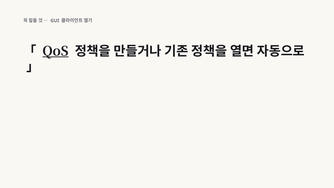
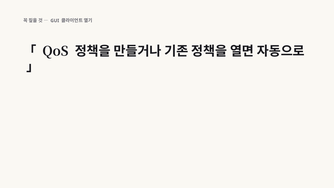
QoS underline: present -> none (55, 51)
